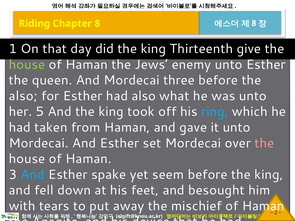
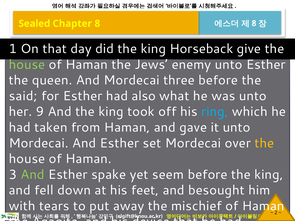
Riding: Riding -> Sealed (34, 24)
Thirteenth: Thirteenth -> Horseback (201, 49)
also: also -> said (23, 96)
5: 5 -> 9 (40, 112)
the colour: pink -> yellow (264, 143)
And colour: light blue -> light green (33, 175)
